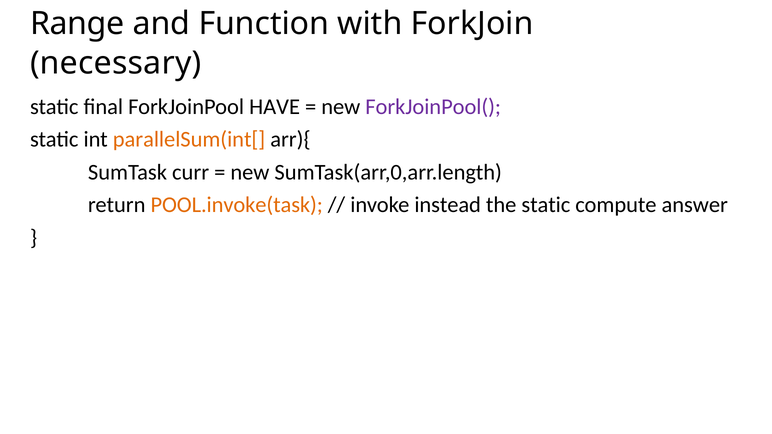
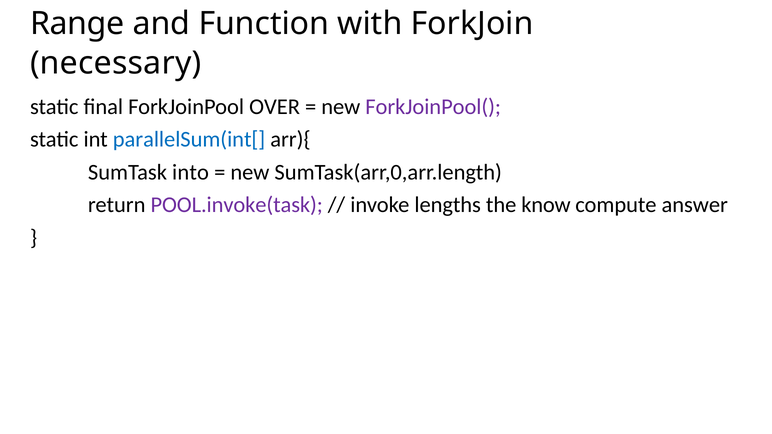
HAVE: HAVE -> OVER (275, 107)
parallelSum(int[ colour: orange -> blue (189, 139)
curr: curr -> into (191, 172)
POOL.invoke(task colour: orange -> purple (237, 205)
instead: instead -> lengths (448, 205)
the static: static -> know (546, 205)
